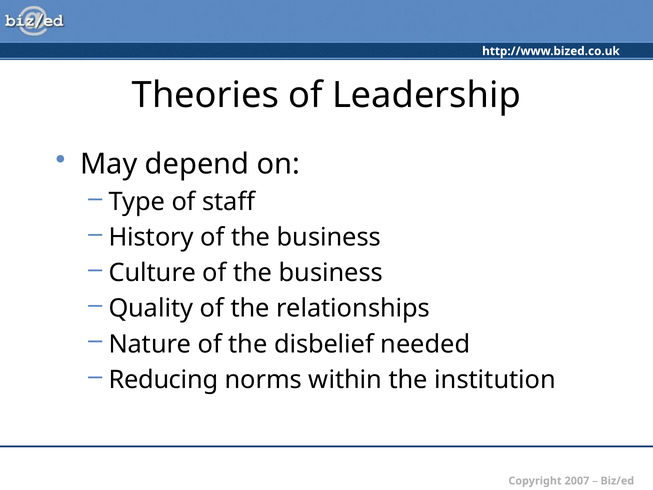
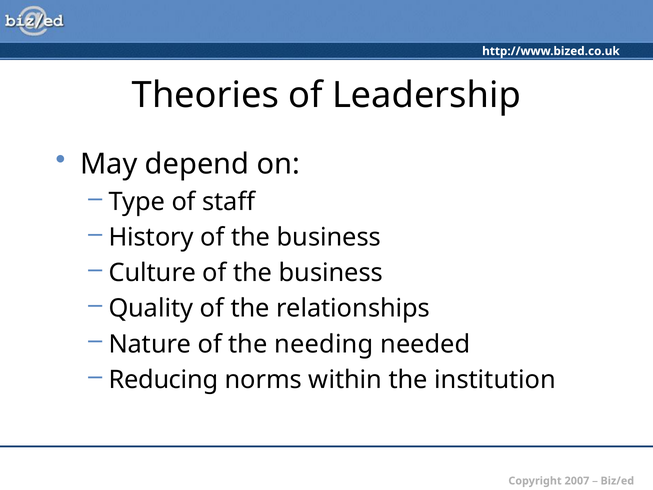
disbelief: disbelief -> needing (324, 344)
